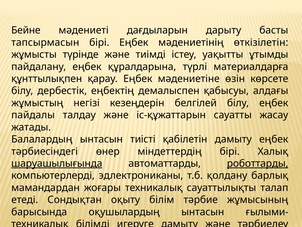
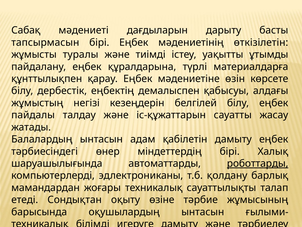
Бейне: Бейне -> Сабақ (26, 30)
түрiнде: түрiнде -> туралы (81, 54)
тиiстi: тиiстi -> адам (143, 139)
шаруашылығында underline: present -> none (57, 163)
білім: білім -> өзіне (162, 199)
